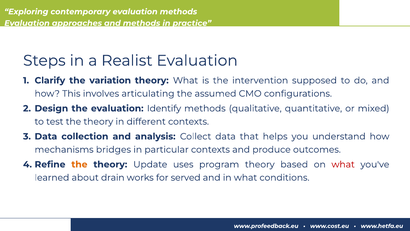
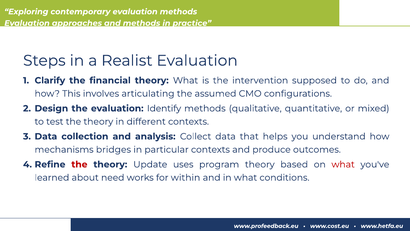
variation: variation -> financial (110, 80)
the colour: orange -> red (79, 164)
drain: drain -> need (113, 177)
served: served -> within (186, 177)
